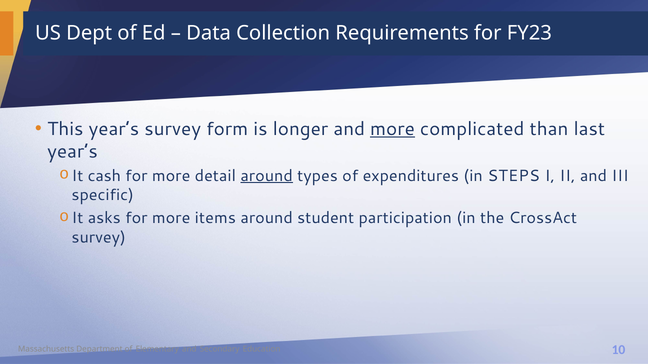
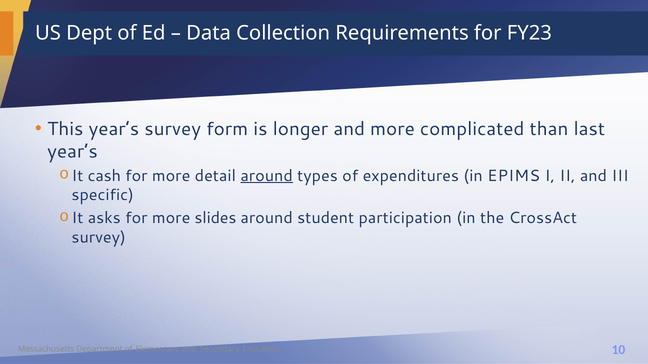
more underline: present -> none (392, 129)
STEPS: STEPS -> EPIMS (514, 176)
items: items -> slides (215, 218)
